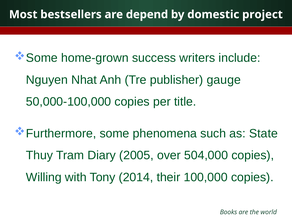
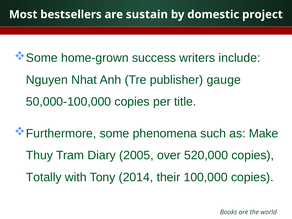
depend: depend -> sustain (147, 14)
State: State -> Make (264, 133)
504,000: 504,000 -> 520,000 (206, 155)
Willing: Willing -> Totally (44, 177)
